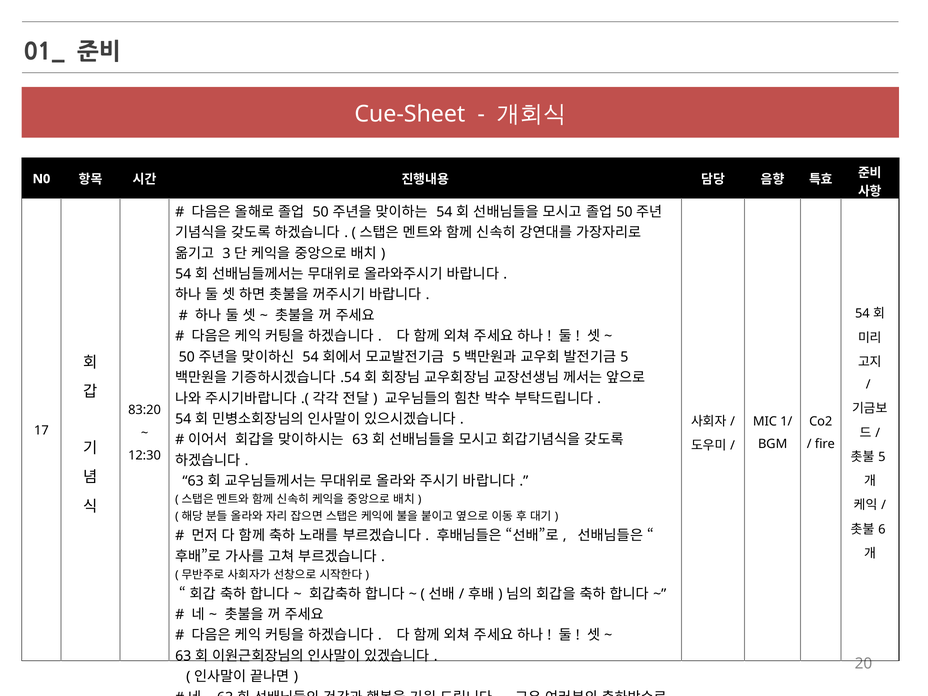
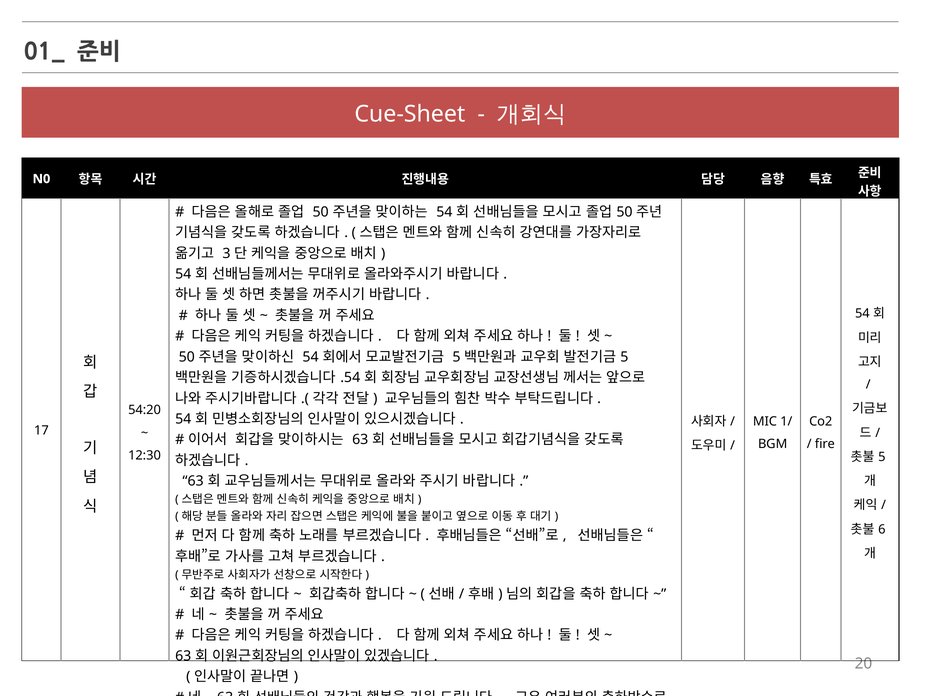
83:20: 83:20 -> 54:20 (145, 410)
